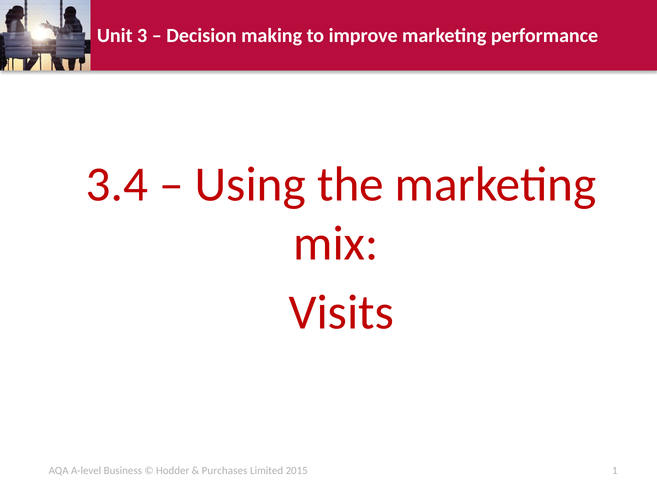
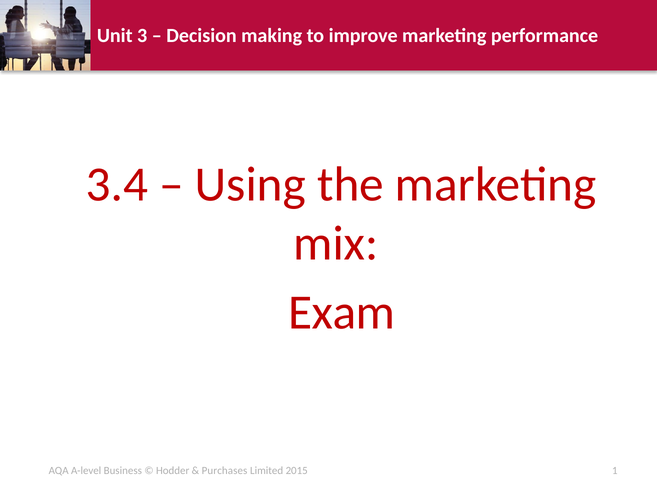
Visits: Visits -> Exam (342, 312)
